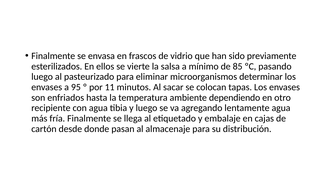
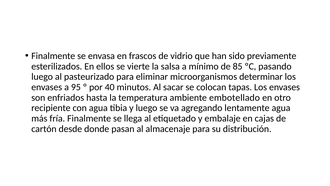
11: 11 -> 40 (110, 87)
dependiendo: dependiendo -> embotellado (234, 97)
